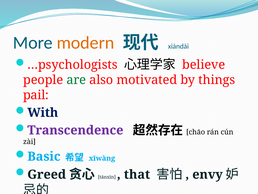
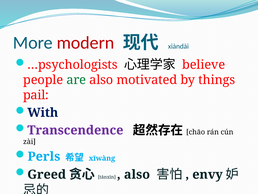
modern colour: orange -> red (85, 43)
Basic: Basic -> Perls (44, 156)
that: that -> also (137, 174)
